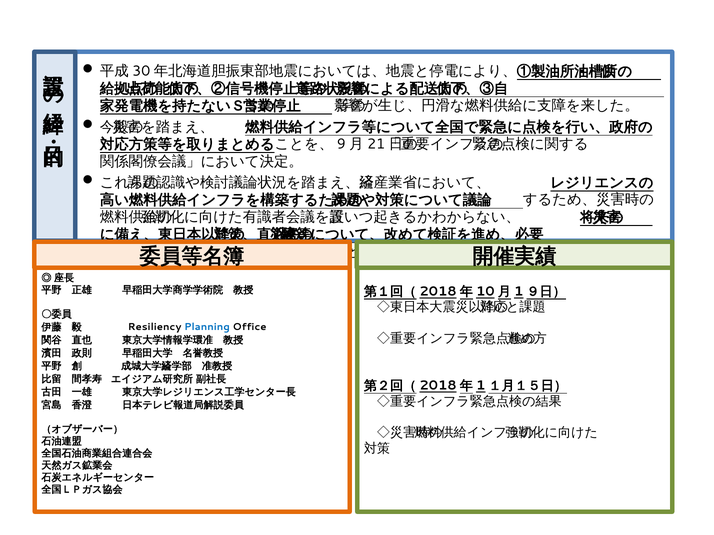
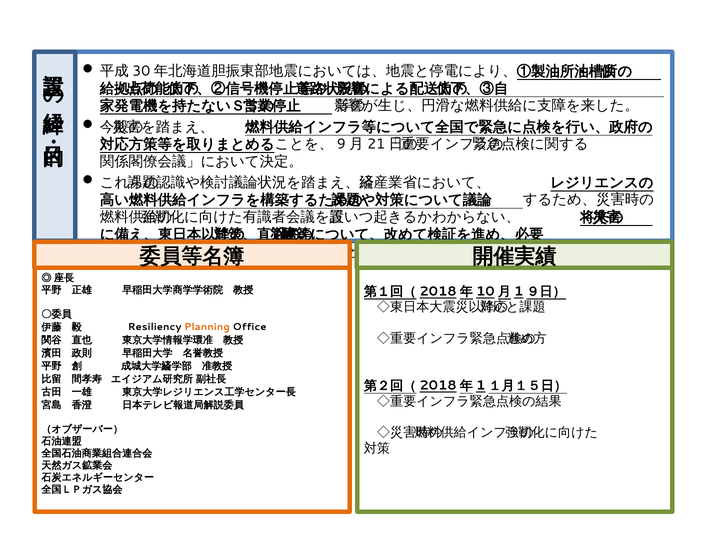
Planning colour: blue -> orange (207, 327)
